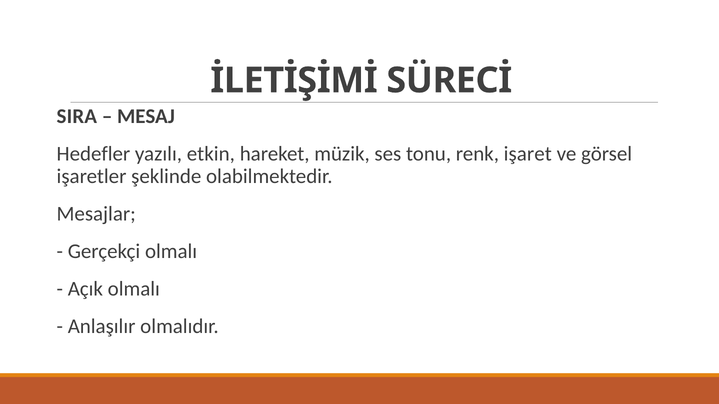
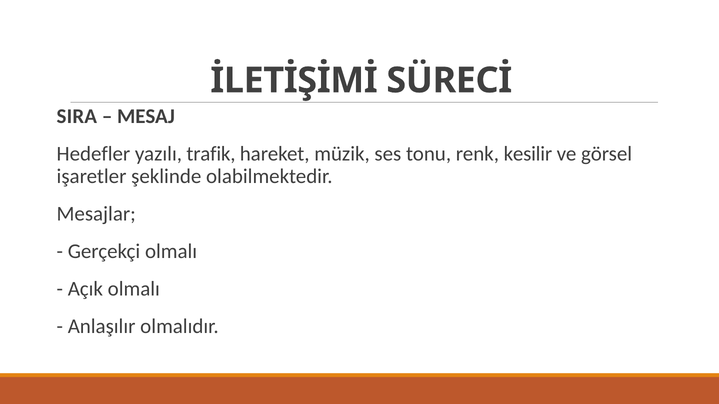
etkin: etkin -> trafik (211, 154)
işaret: işaret -> kesilir (528, 154)
